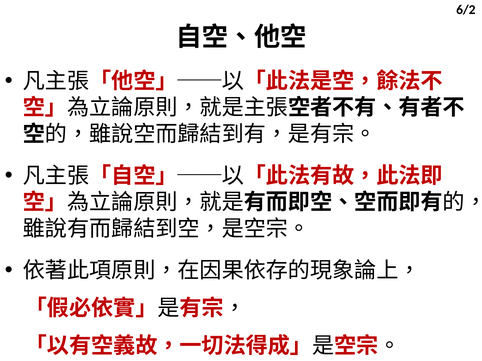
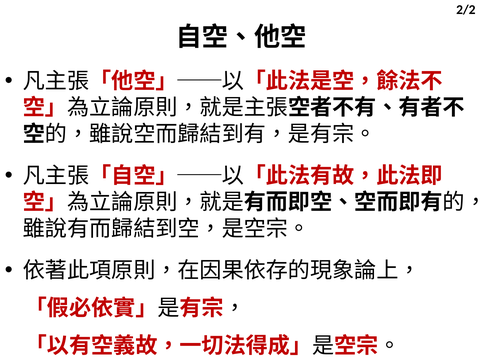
6/2: 6/2 -> 2/2 (466, 10)
